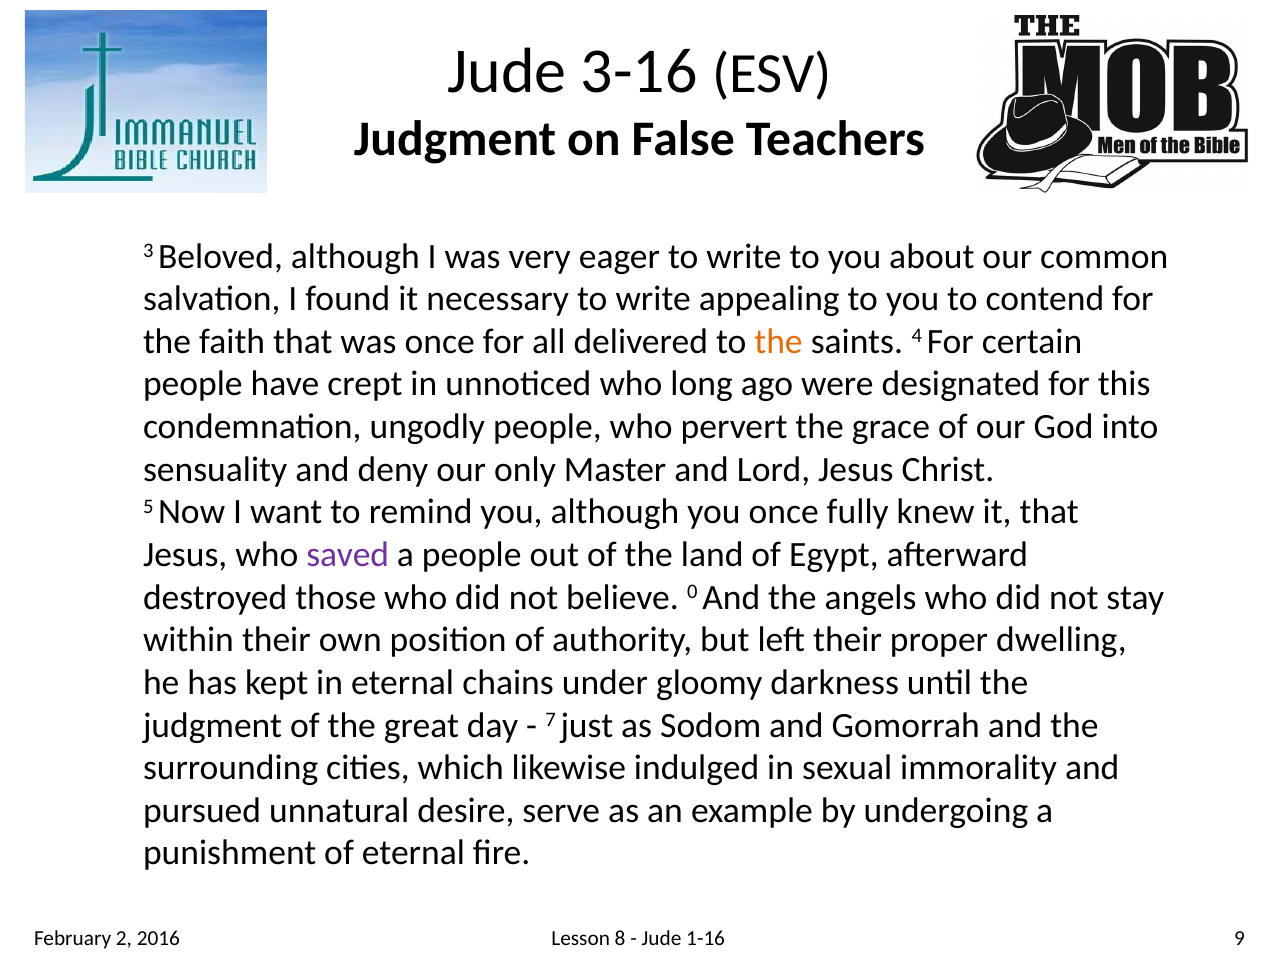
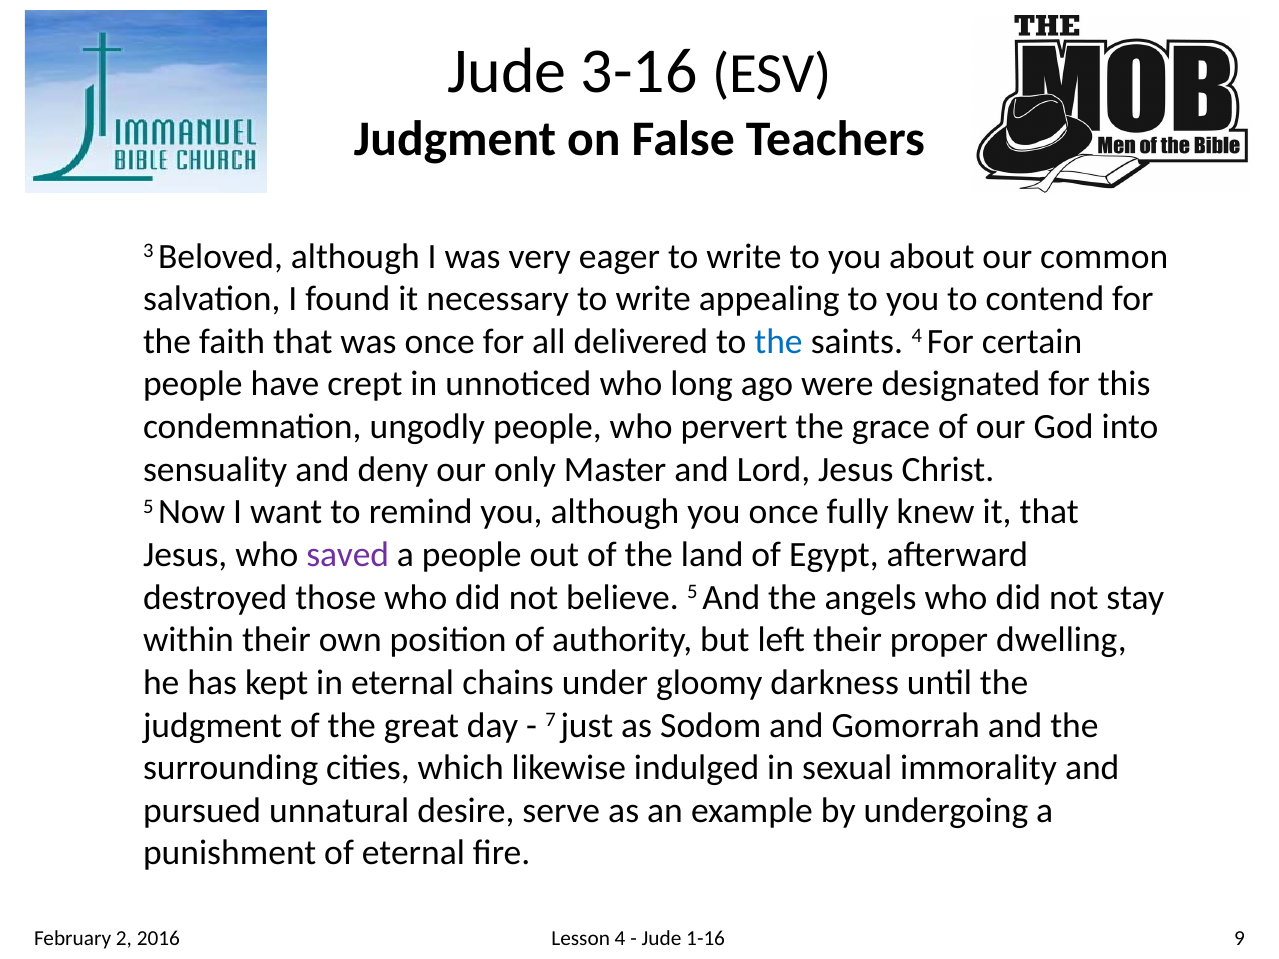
the colour: orange -> blue (779, 342)
believe 0: 0 -> 5 (692, 592)
Lesson 8: 8 -> 4 (620, 938)
